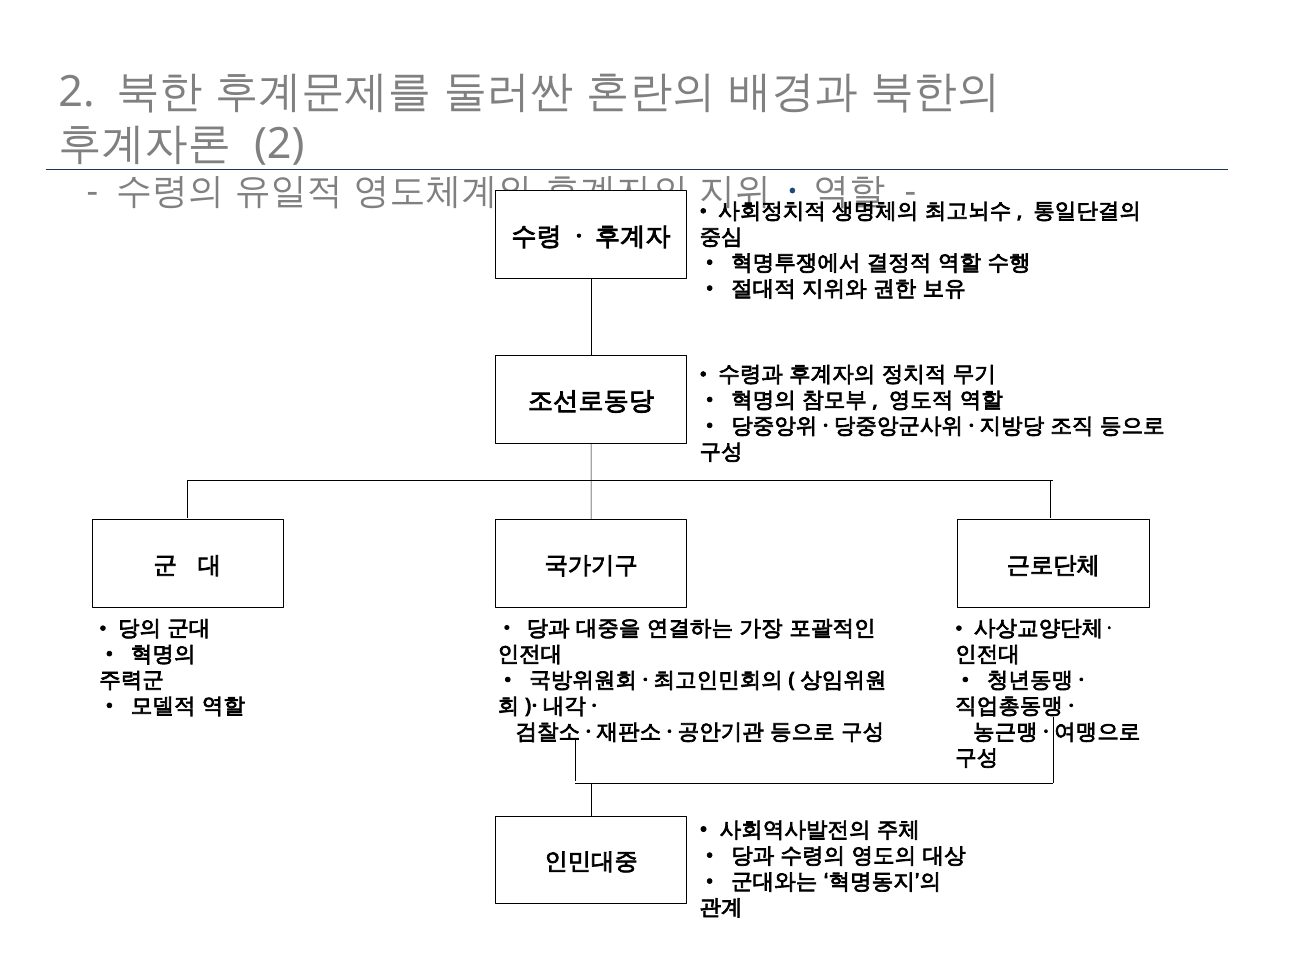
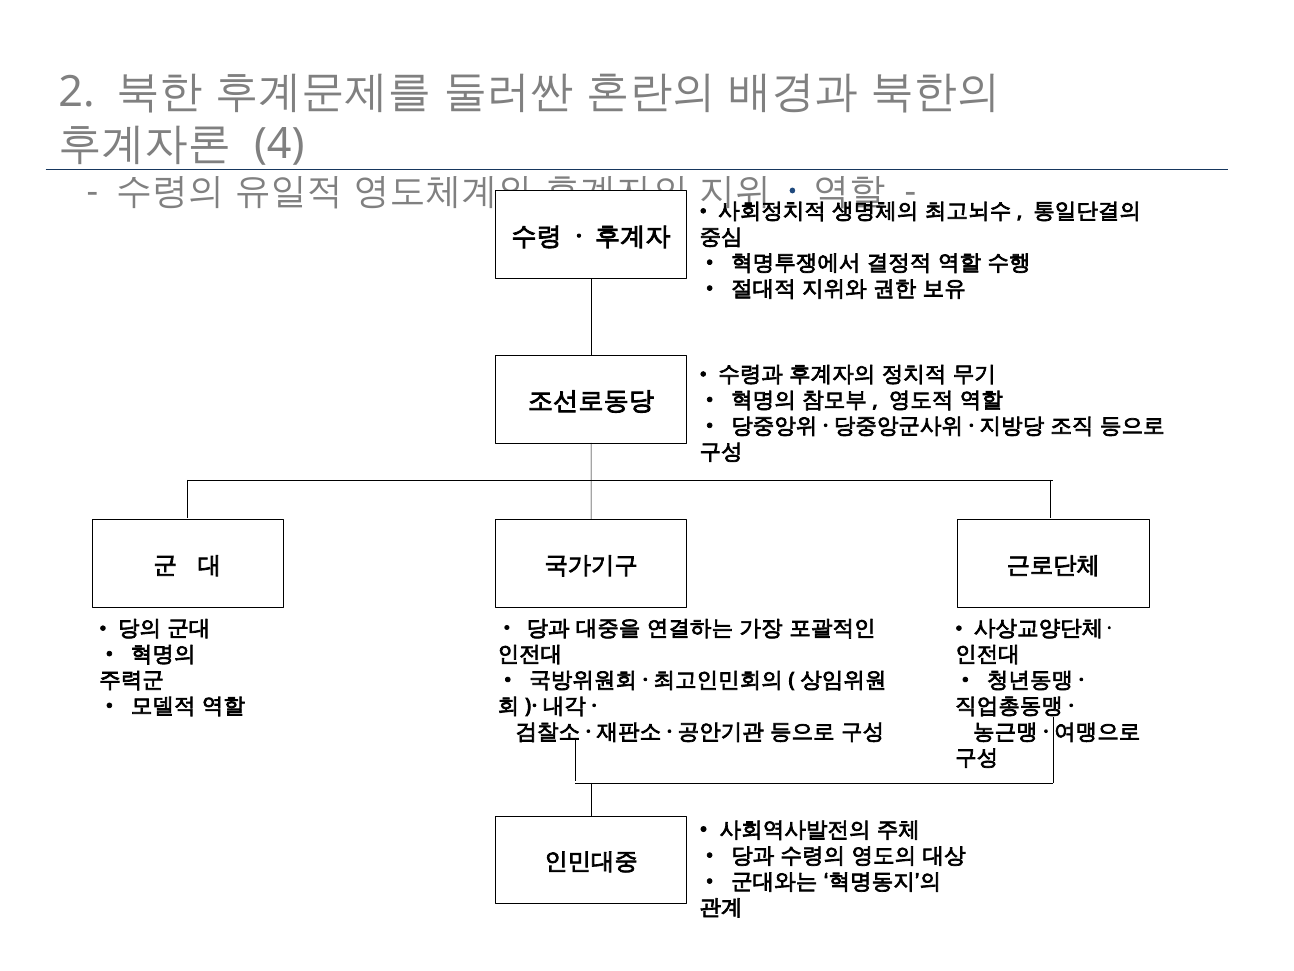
2: 2 -> 4 (279, 144)
